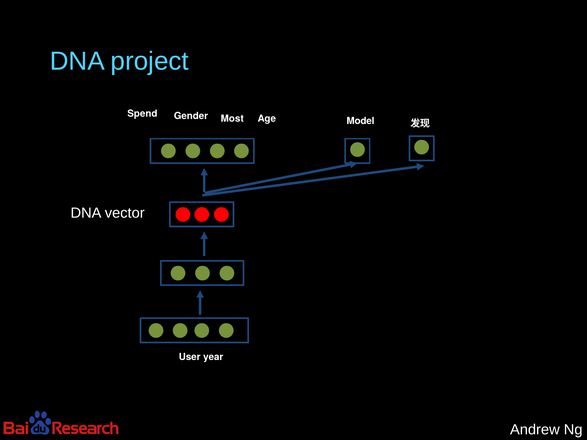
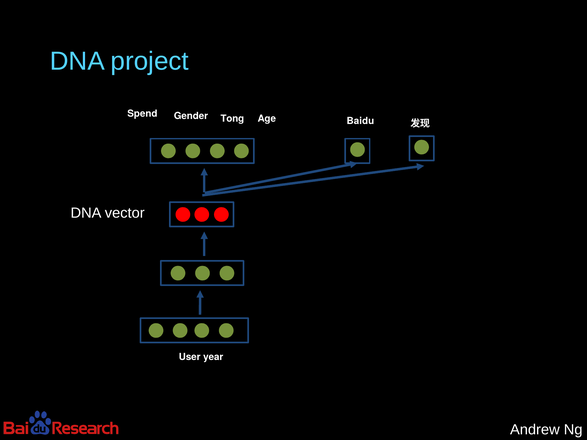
Most: Most -> Tong (232, 119)
Model: Model -> Baidu (360, 121)
